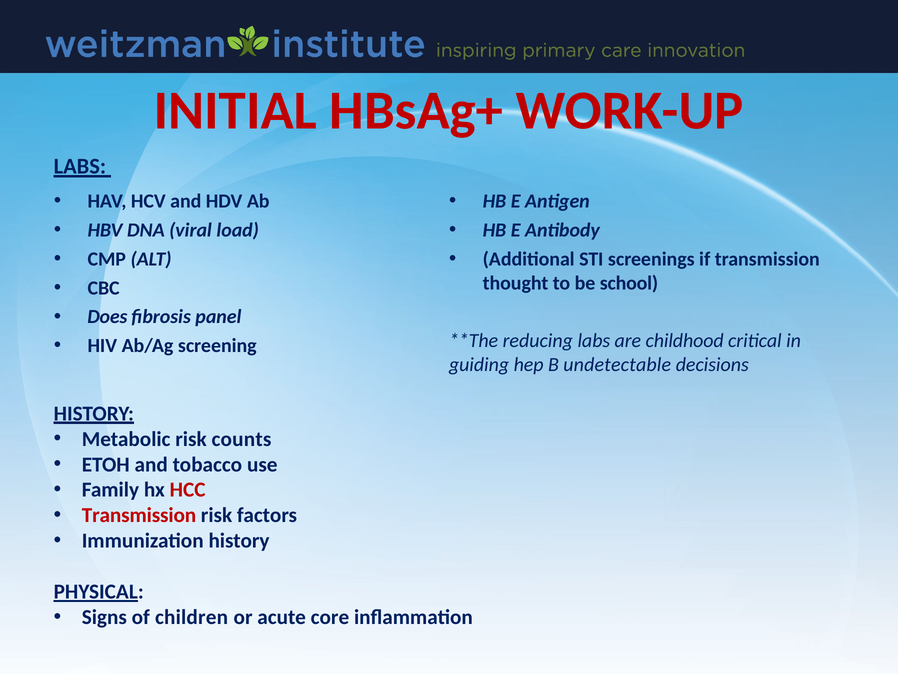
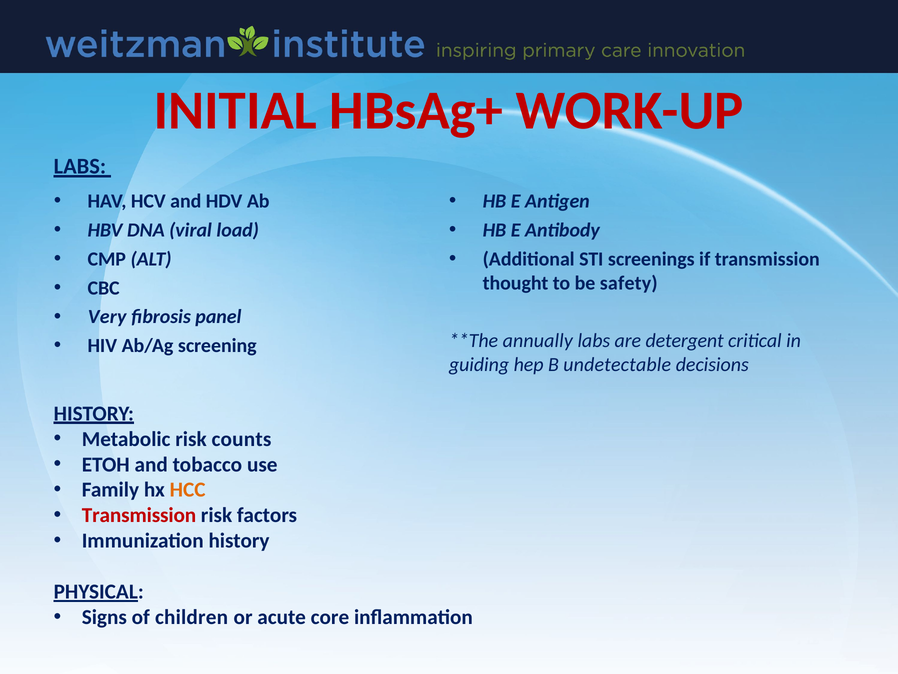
school: school -> safety (629, 283)
Does: Does -> Very (107, 317)
reducing: reducing -> annually (538, 341)
childhood: childhood -> detergent (685, 341)
HCC colour: red -> orange (188, 490)
